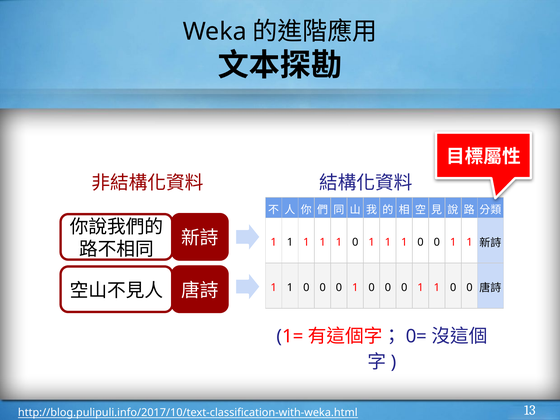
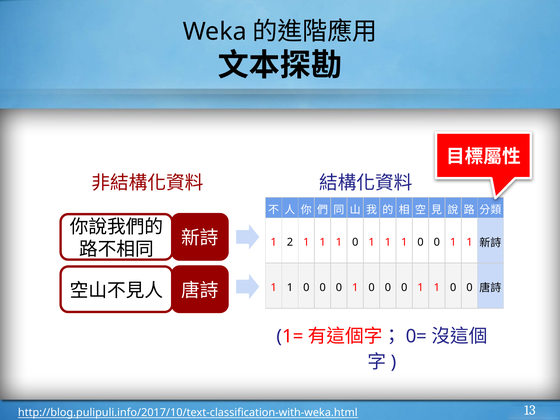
1: 1 -> 2 (290, 242)
